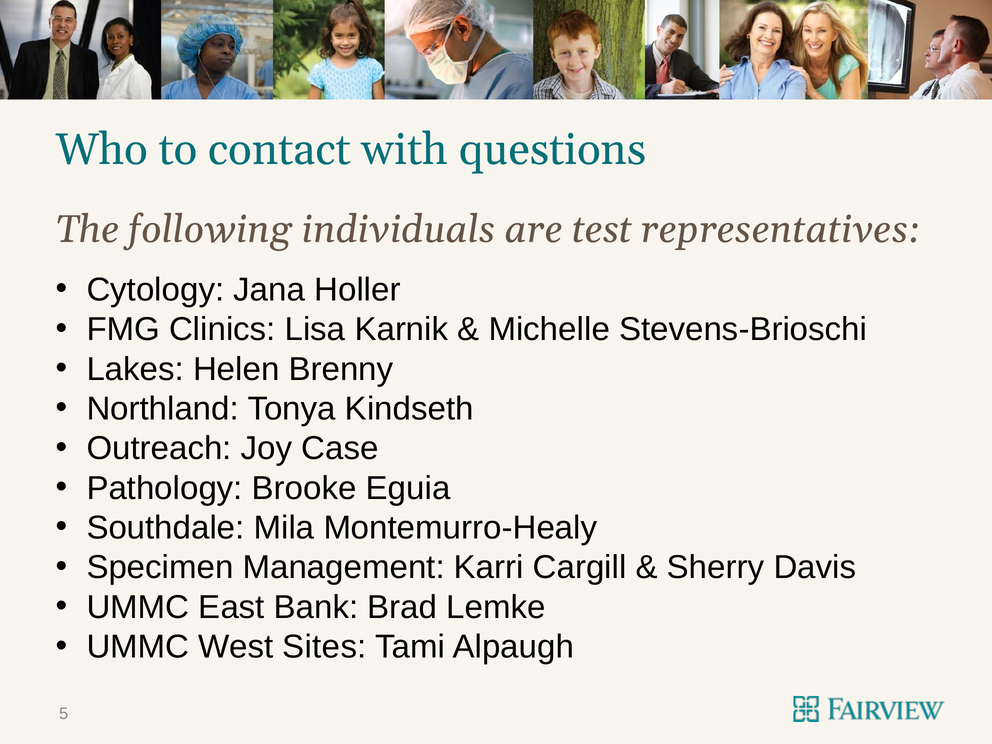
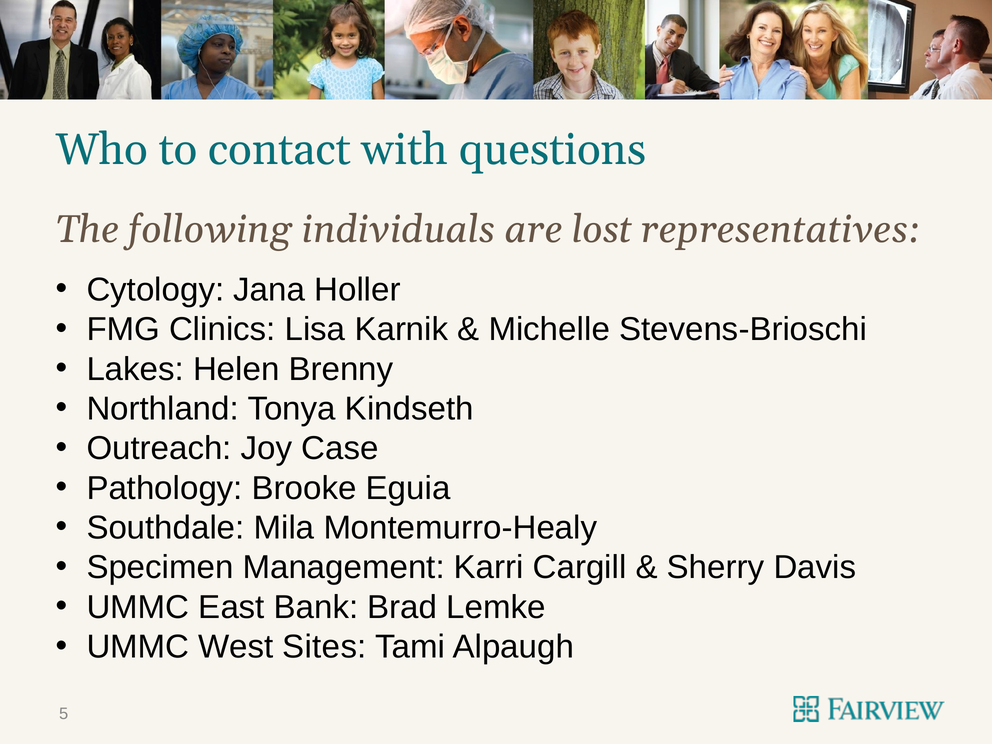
test: test -> lost (602, 230)
